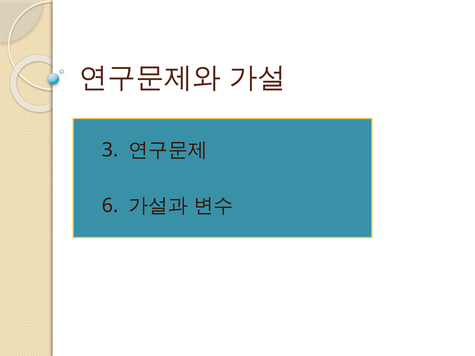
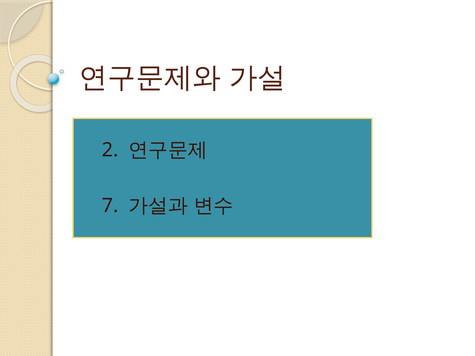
1 3: 3 -> 2 (110, 150)
6: 6 -> 7 (110, 206)
